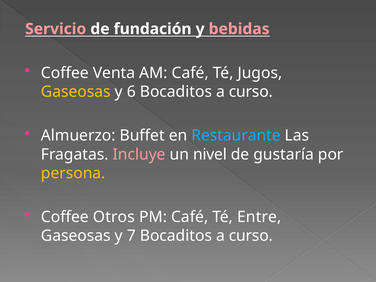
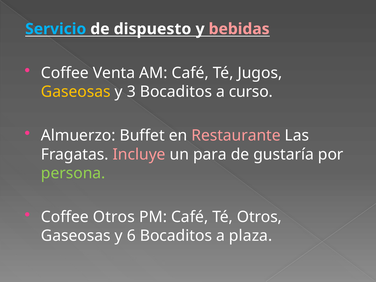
Servicio colour: pink -> light blue (56, 29)
fundación: fundación -> dispuesto (152, 29)
6: 6 -> 3 (131, 92)
Restaurante colour: light blue -> pink (236, 136)
nivel: nivel -> para (210, 154)
persona colour: yellow -> light green (73, 173)
Té Entre: Entre -> Otros (259, 217)
7: 7 -> 6 (131, 236)
curso: curso -> plaza (251, 236)
